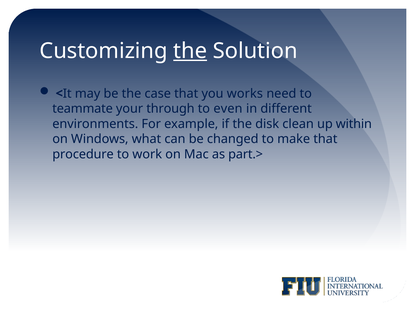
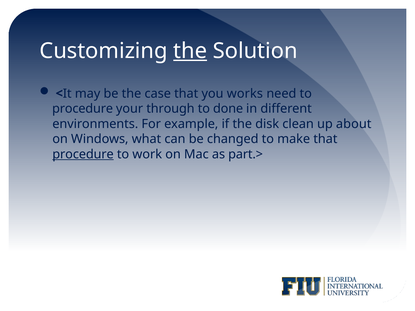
teammate: teammate -> procedure (83, 109)
even: even -> done (228, 109)
within: within -> about (354, 124)
procedure underline: none -> present (83, 154)
